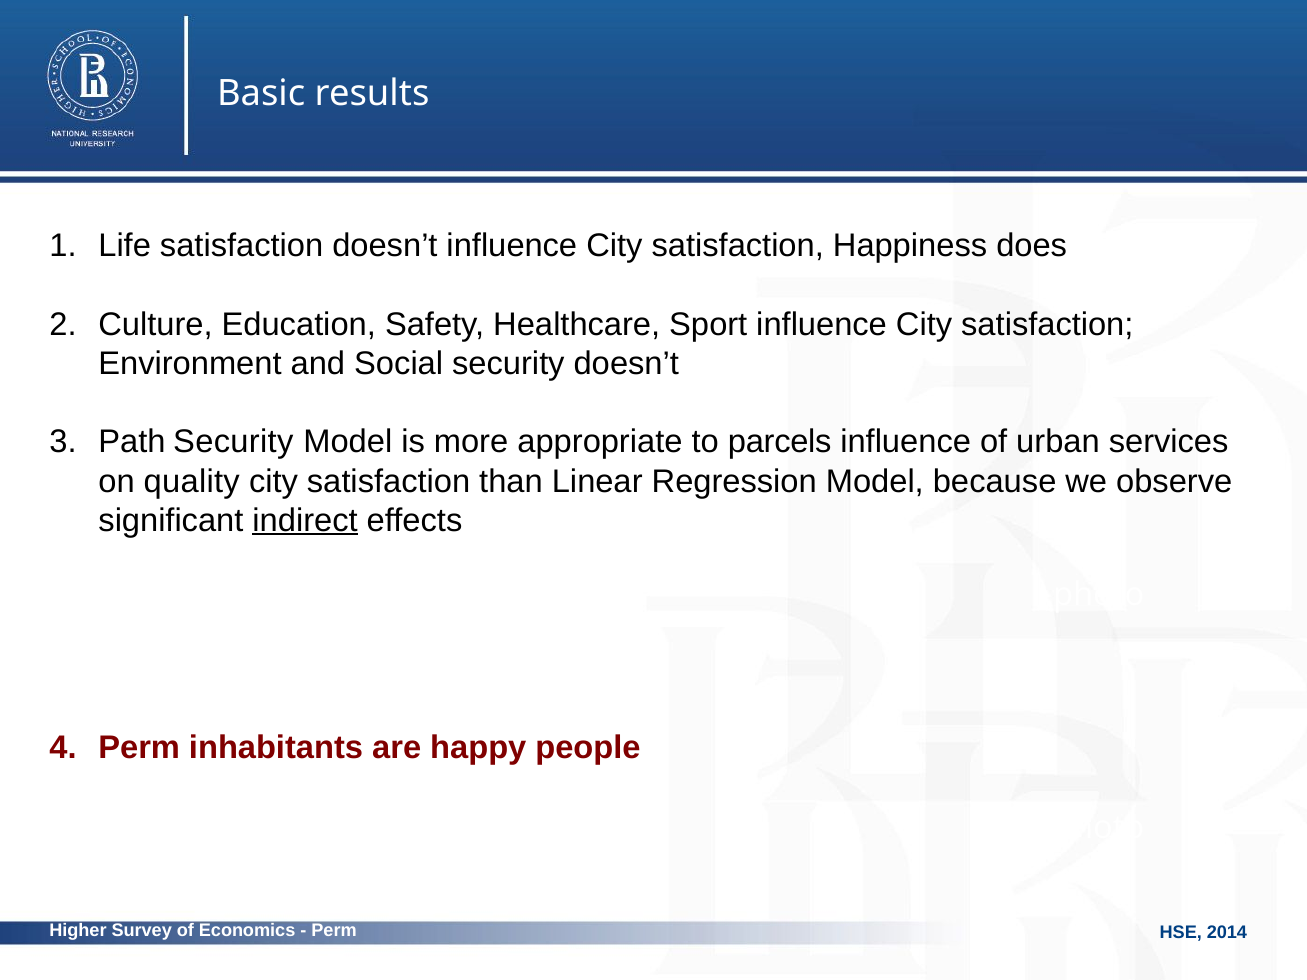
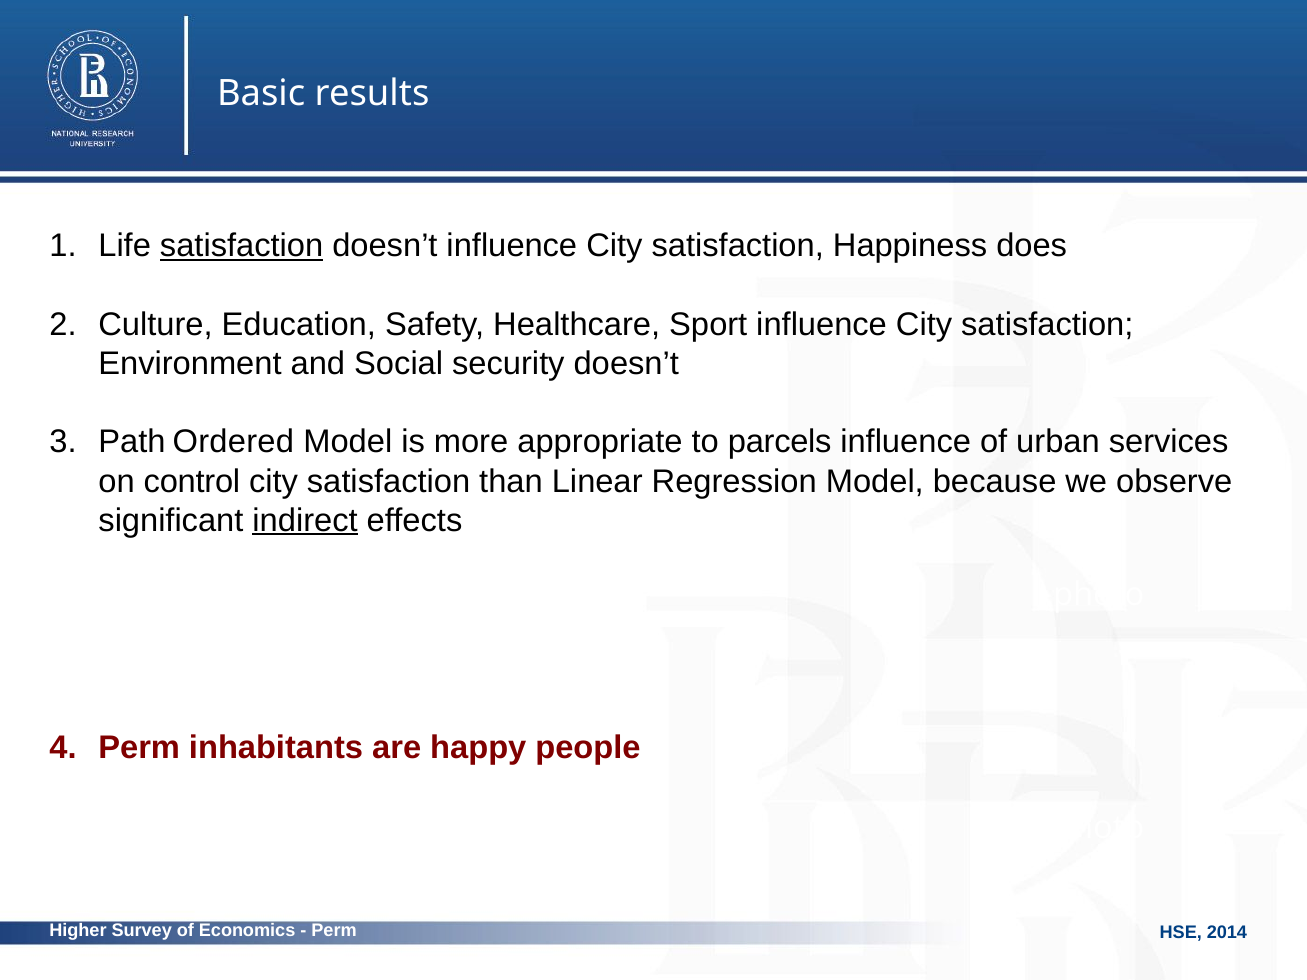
satisfaction underline: none -> present (242, 246)
Path Security: Security -> Ordered (233, 442)
quality: quality -> control (192, 481)
